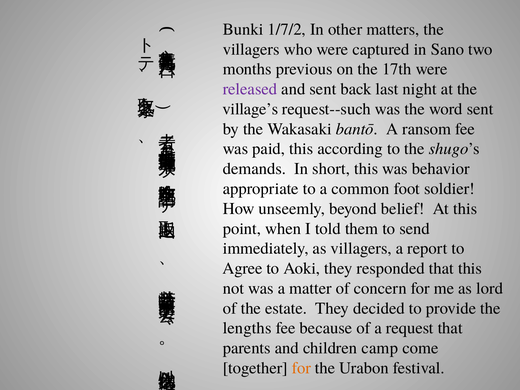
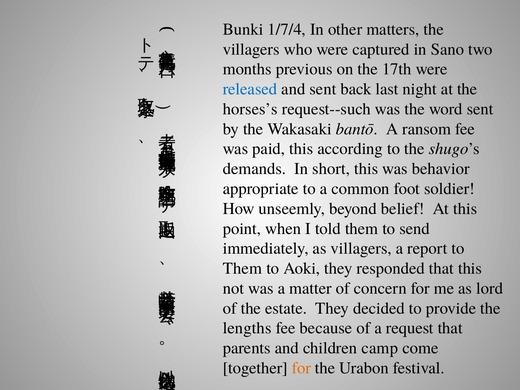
1/7/2: 1/7/2 -> 1/7/4 (287, 29)
released colour: purple -> blue (250, 89)
village’s: village’s -> horses’s (250, 109)
Agree: Agree -> Them (242, 268)
